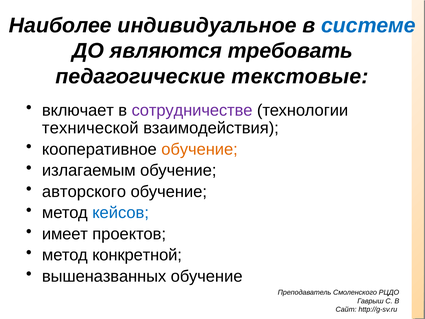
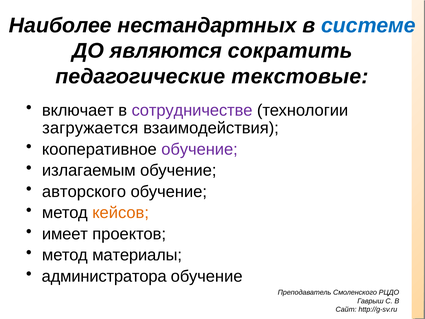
индивидуальное: индивидуальное -> нестандартных (207, 25)
требовать: требовать -> сократить (290, 51)
технической: технической -> загружается (90, 128)
обучение colour: orange -> purple (200, 149)
кейсов colour: blue -> orange (121, 213)
конкретной: конкретной -> материалы (137, 255)
вышеназванных: вышеназванных -> администратора (104, 276)
